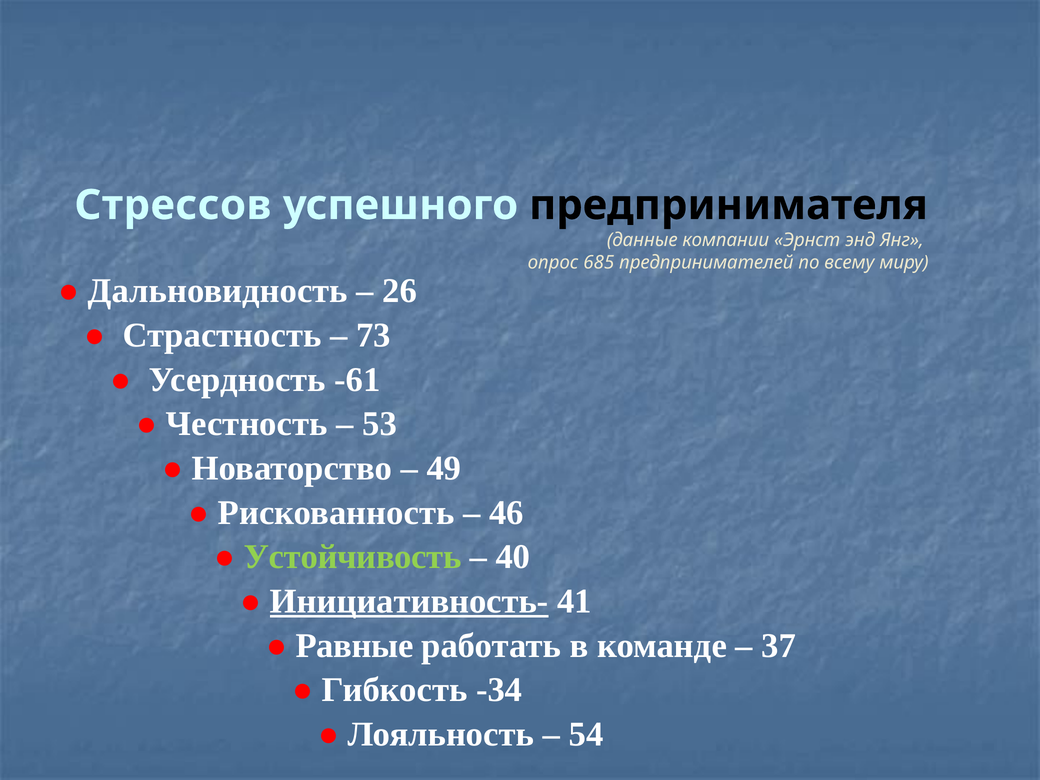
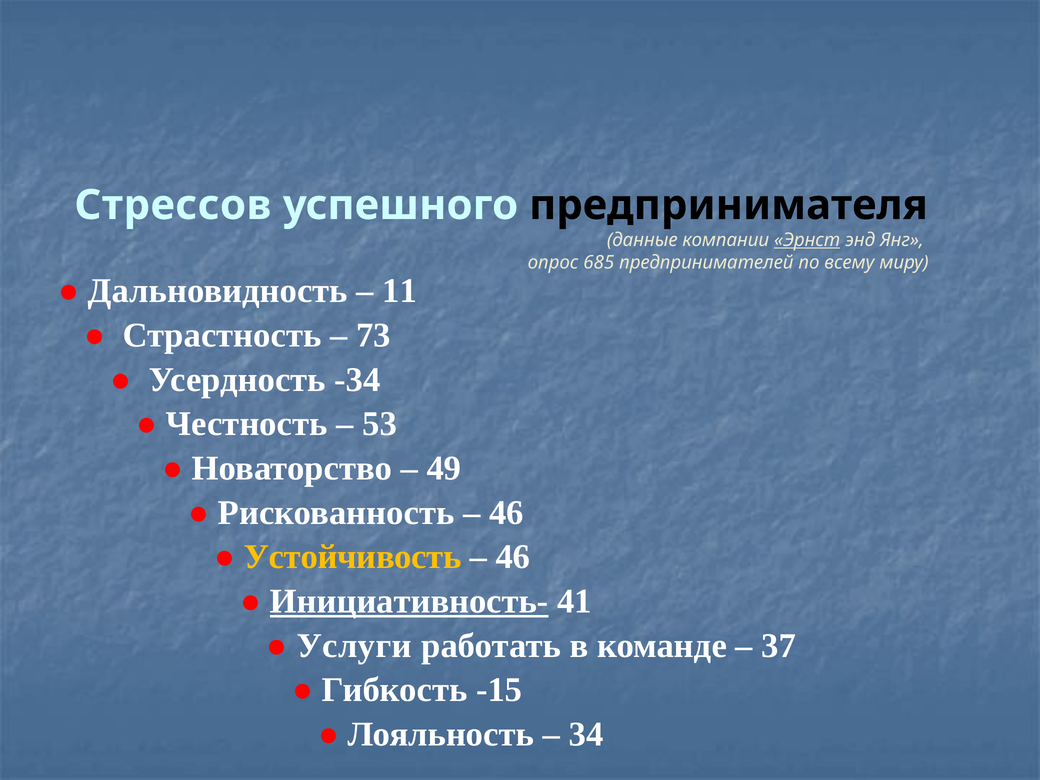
Эрнст underline: none -> present (807, 240)
26: 26 -> 11 (400, 291)
-61: -61 -> -34 (357, 380)
Устойчивость colour: light green -> yellow (353, 557)
40: 40 -> 46 (513, 557)
Равные: Равные -> Услуги (354, 646)
-34: -34 -> -15 (499, 690)
54: 54 -> 34 (586, 734)
